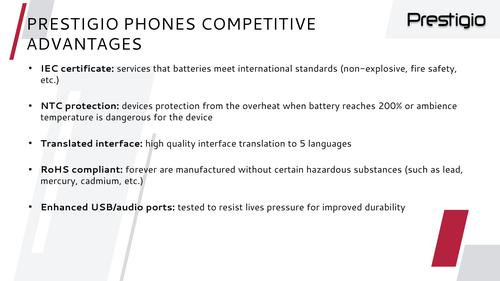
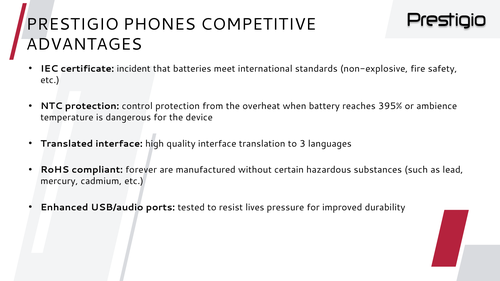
services: services -> incident (134, 69)
devices: devices -> control (137, 106)
200%: 200% -> 395% (390, 106)
5: 5 -> 3 (303, 144)
